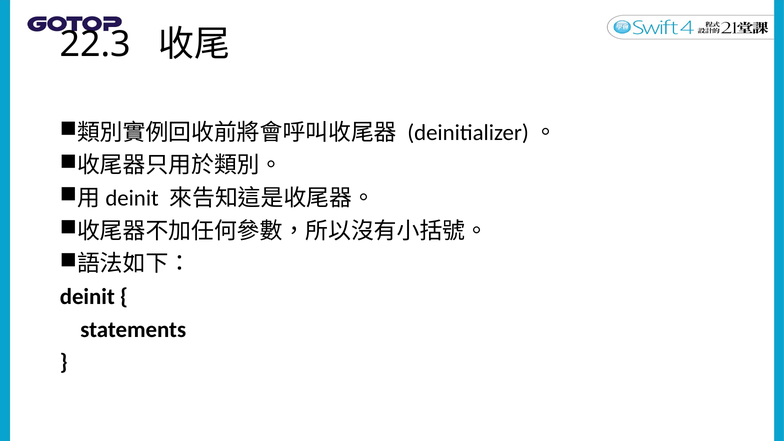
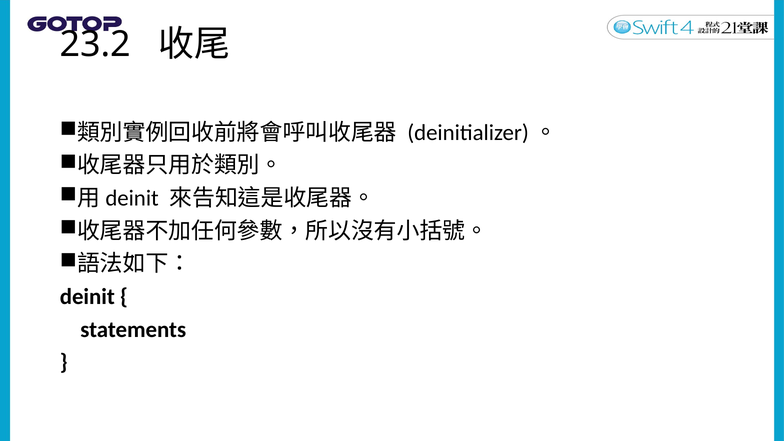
22.3: 22.3 -> 23.2 (95, 44)
